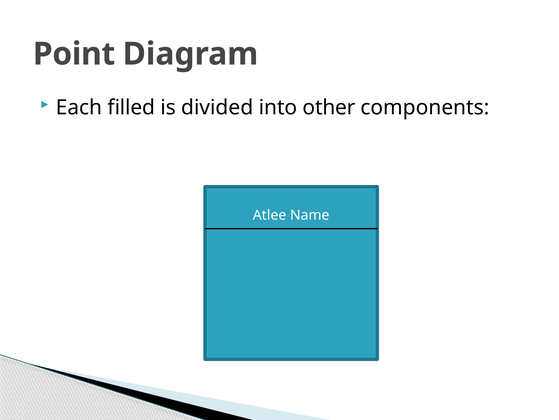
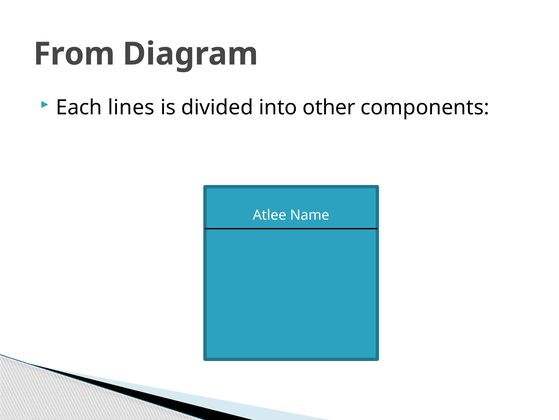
Point: Point -> From (74, 54)
filled: filled -> lines (131, 107)
